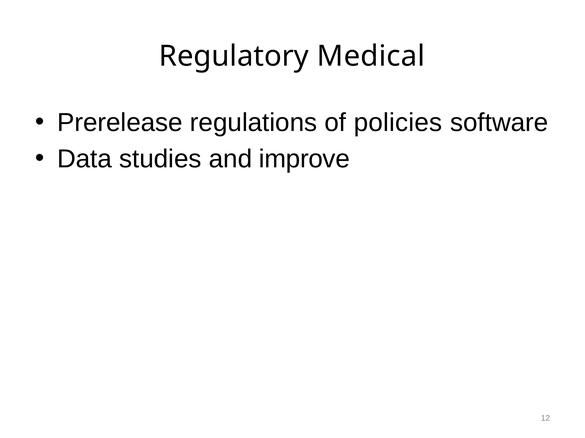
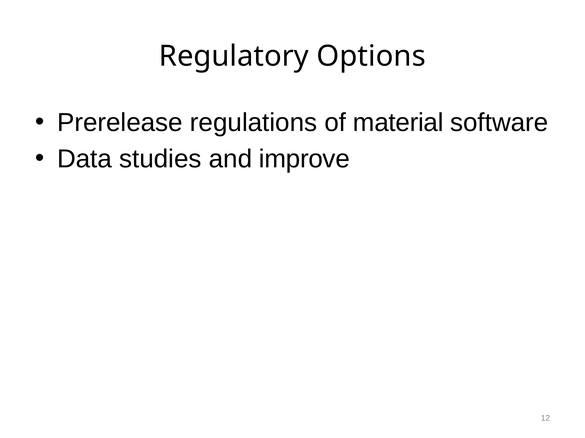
Medical: Medical -> Options (371, 56)
policies: policies -> material (398, 123)
